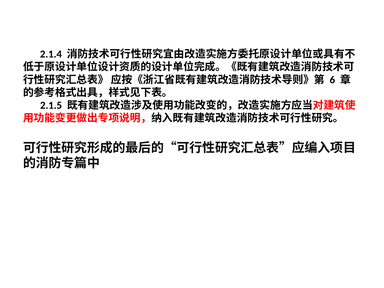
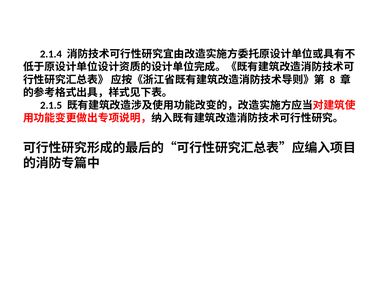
6: 6 -> 8 (332, 80)
